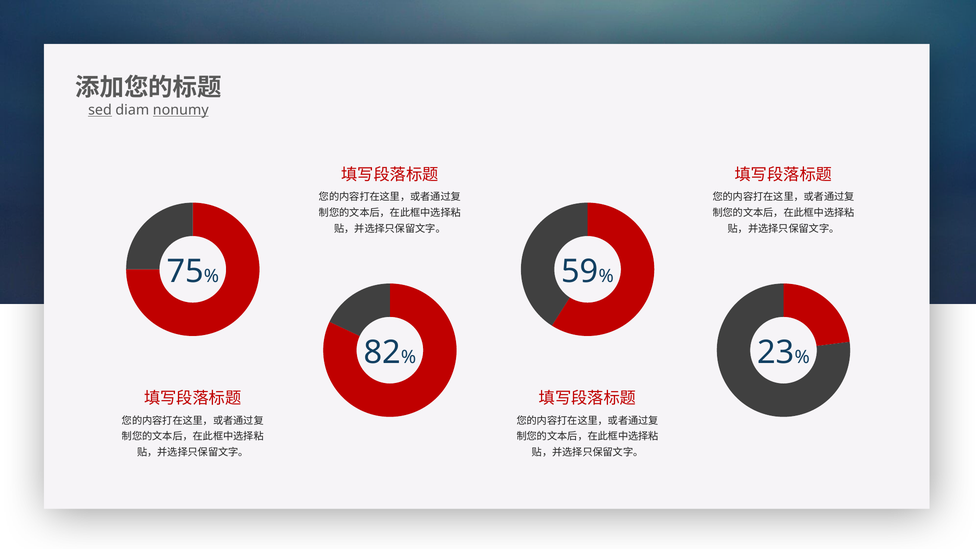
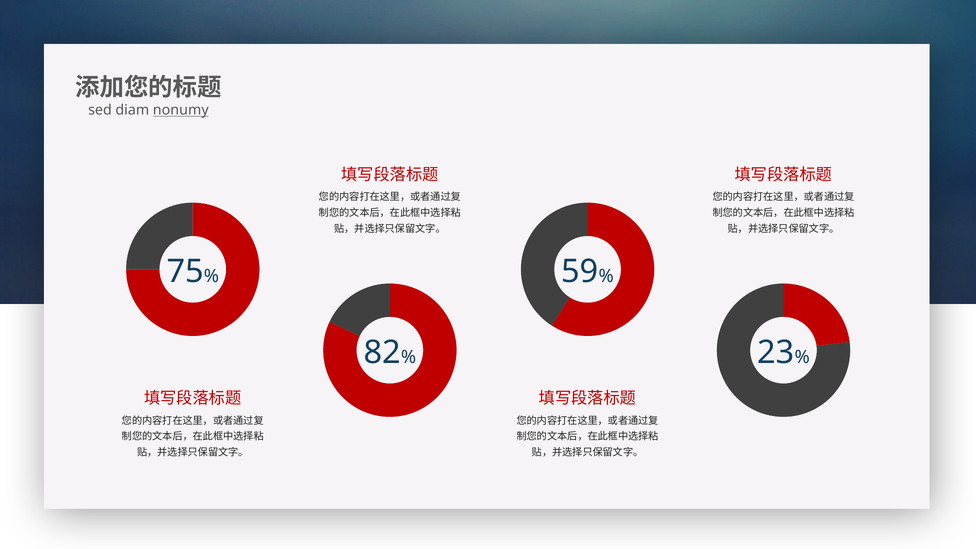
sed underline: present -> none (100, 110)
